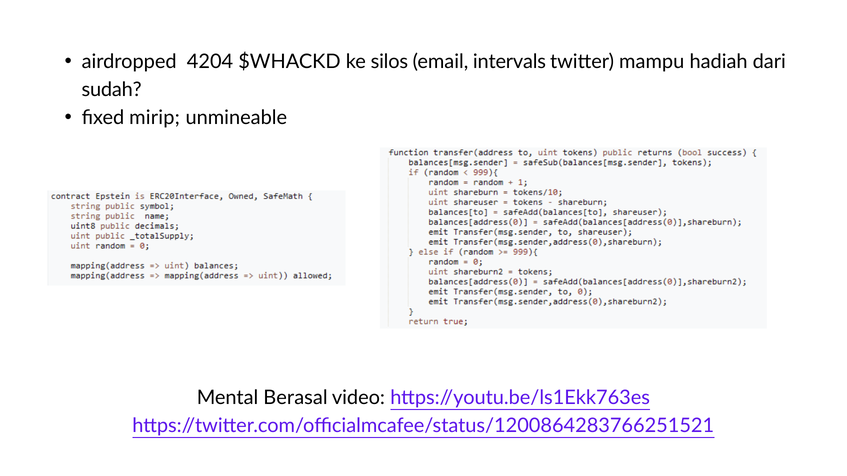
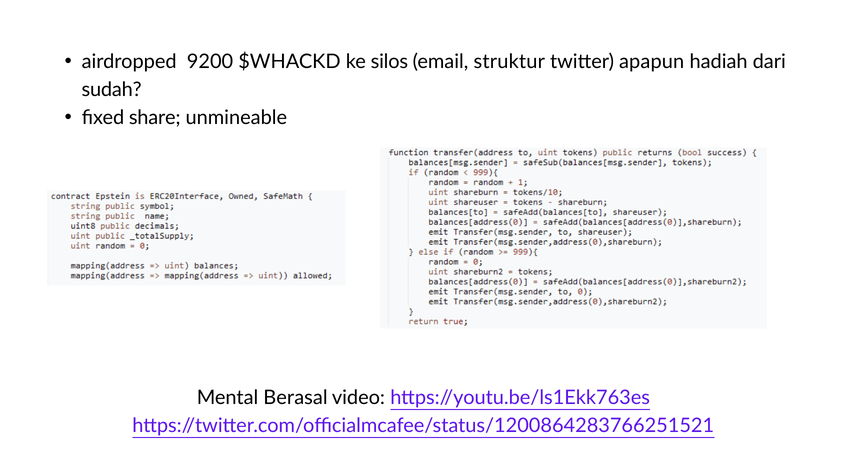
4204: 4204 -> 9200 (210, 62)
intervals: intervals -> struktur (509, 62)
mampu: mampu -> apapun (652, 62)
mirip: mirip -> share (155, 118)
